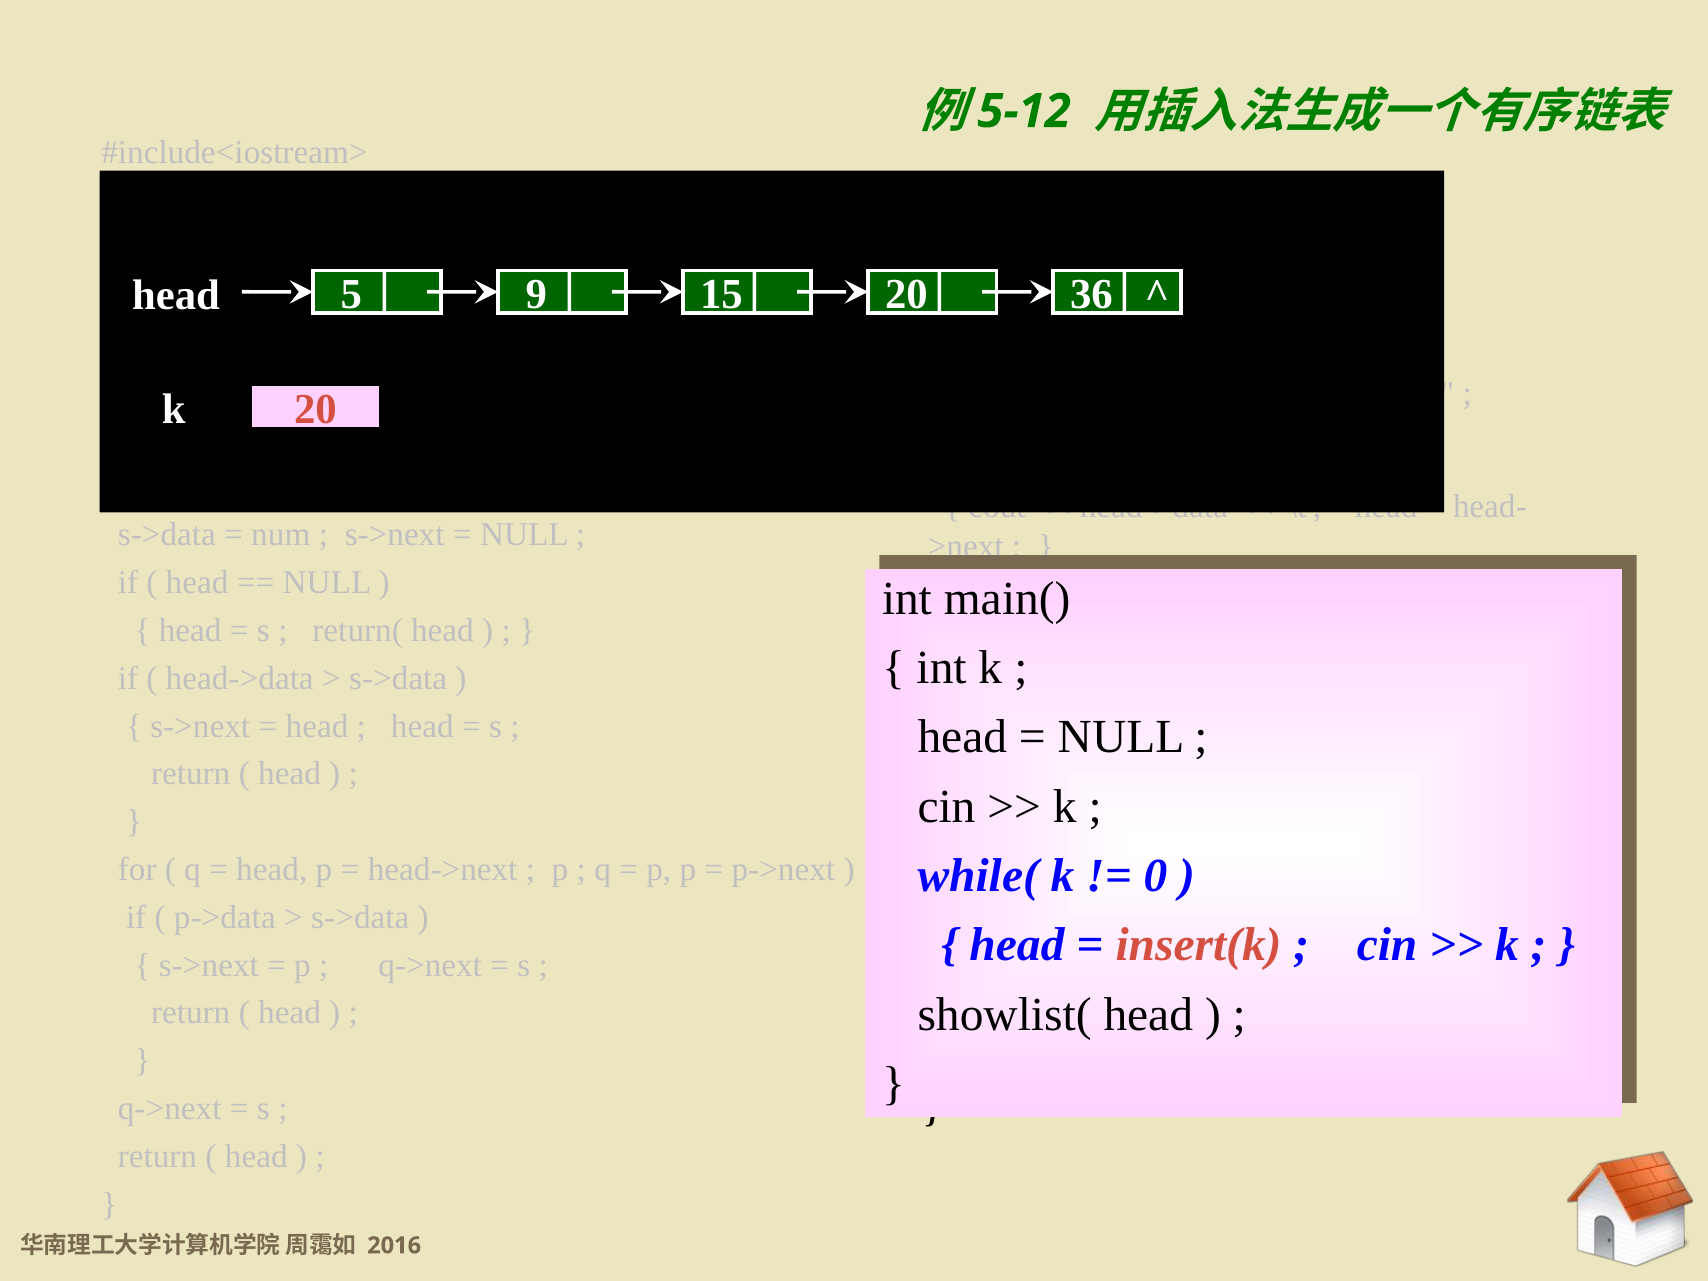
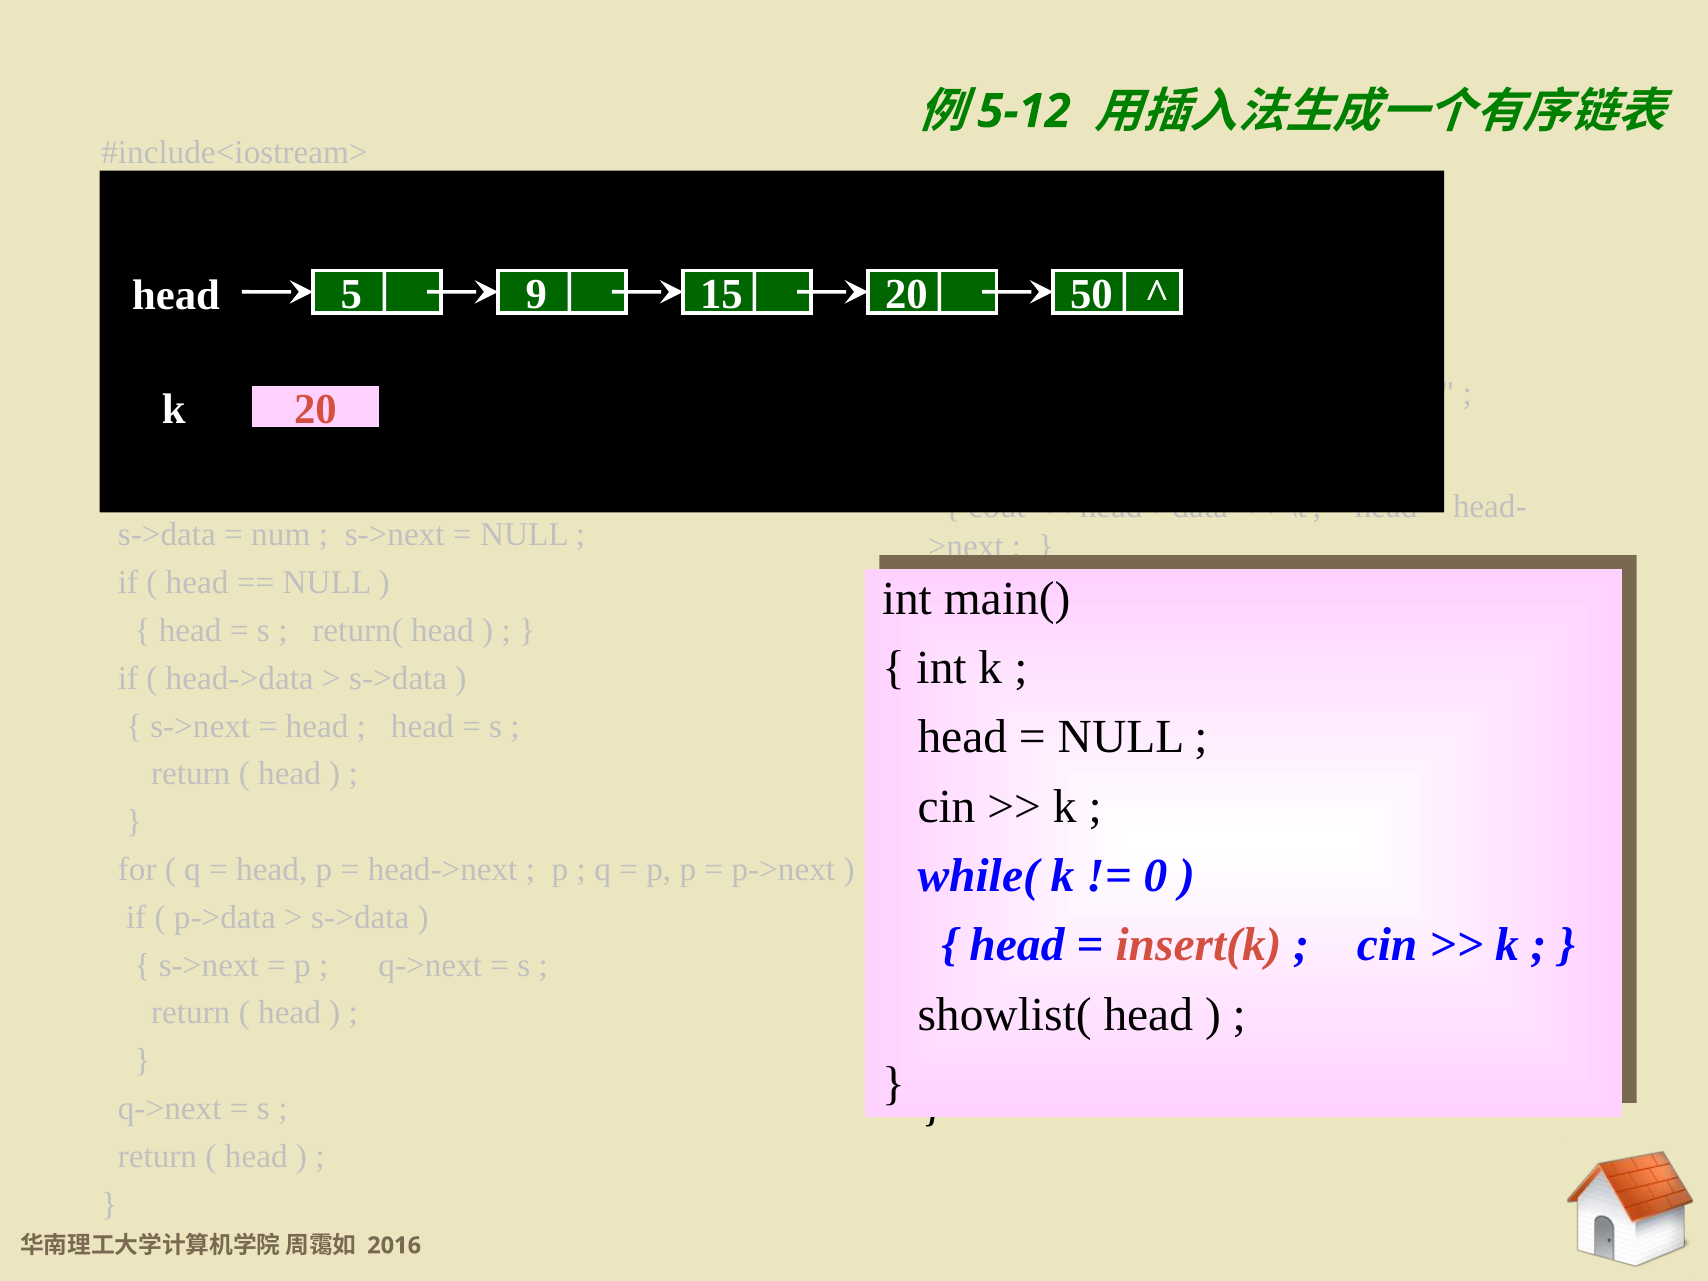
36: 36 -> 50 (1091, 295)
